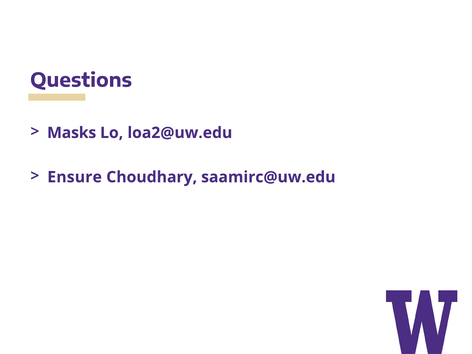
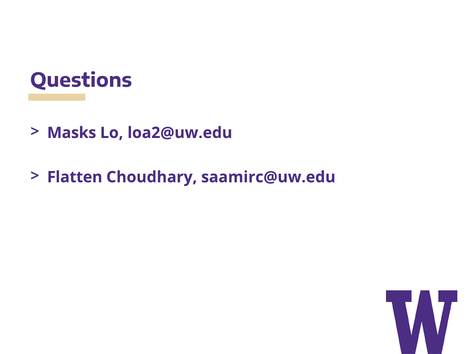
Ensure: Ensure -> Flatten (75, 177)
